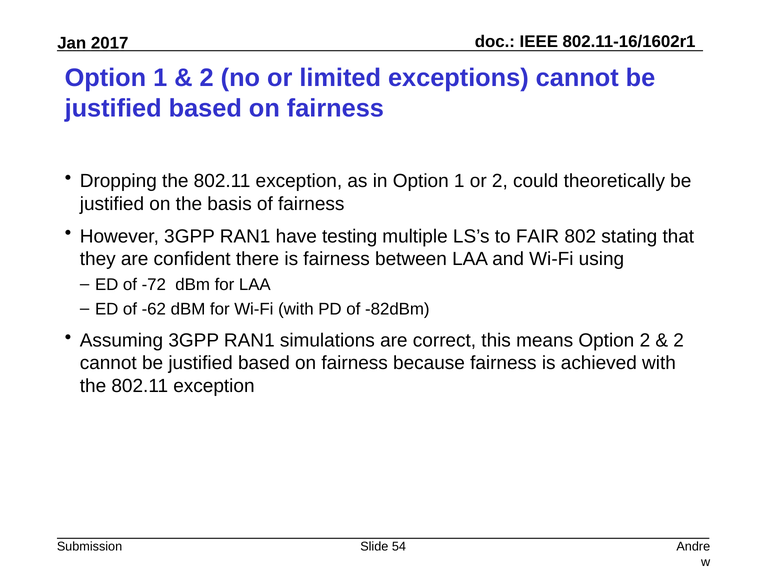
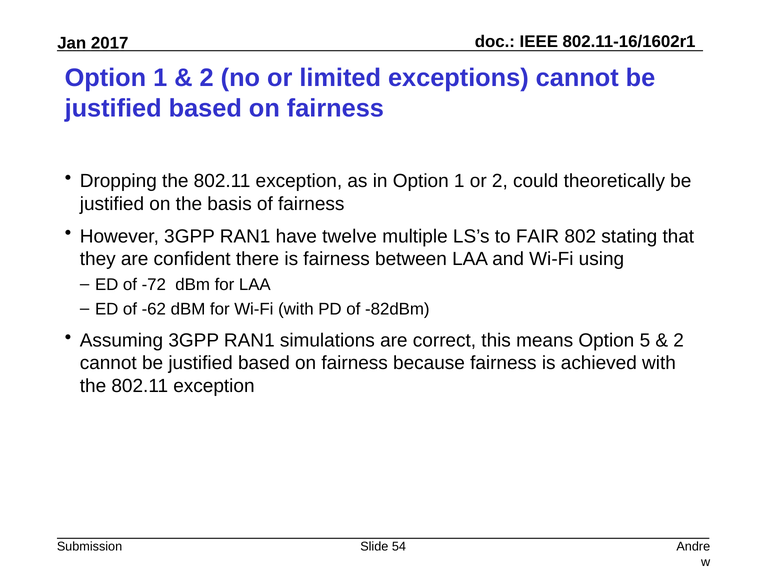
testing: testing -> twelve (350, 236)
Option 2: 2 -> 5 (645, 340)
